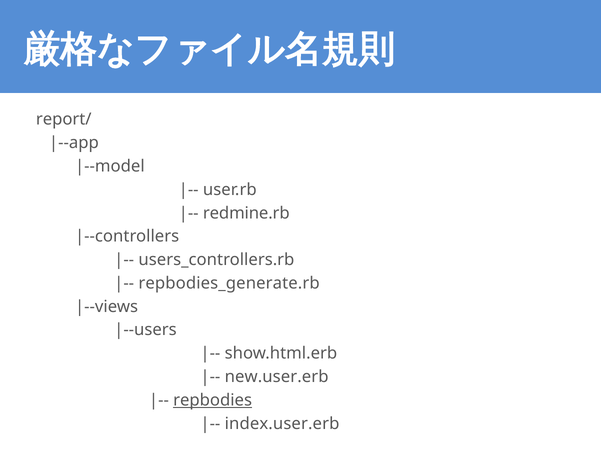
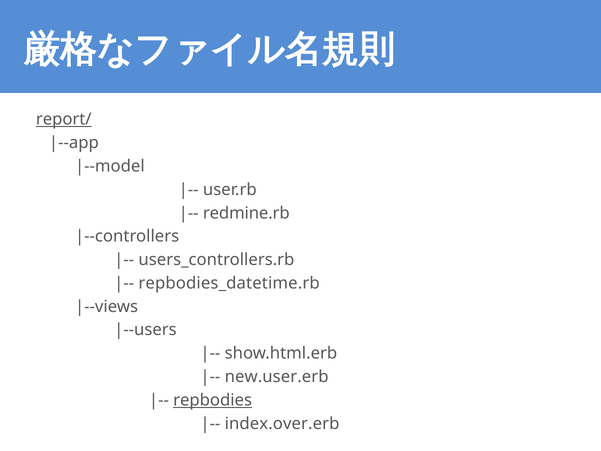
report/ underline: none -> present (64, 119)
repbodies_generate.rb: repbodies_generate.rb -> repbodies_datetime.rb (229, 283)
index.user.erb: index.user.erb -> index.over.erb (282, 423)
